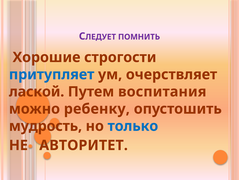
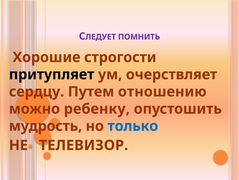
притупляет colour: blue -> black (52, 74)
лаской: лаской -> сердцу (37, 91)
воспитания: воспитания -> отношению (162, 91)
АВТОРИТЕТ: АВТОРИТЕТ -> ТЕЛЕВИЗОР (84, 145)
